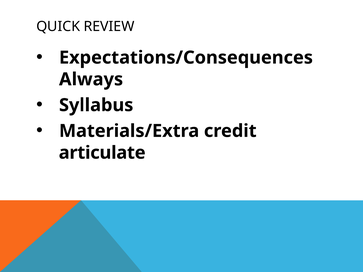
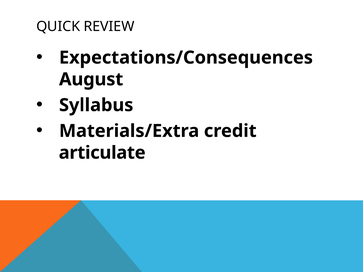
Always: Always -> August (91, 79)
